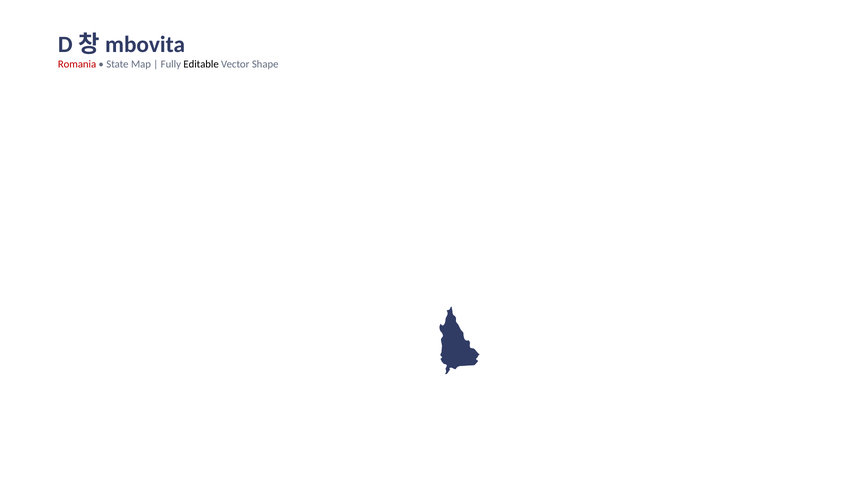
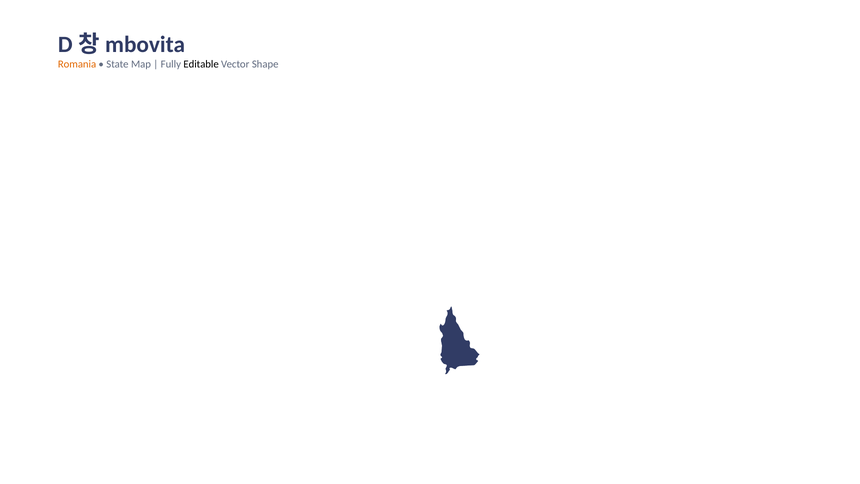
Romania colour: red -> orange (77, 64)
